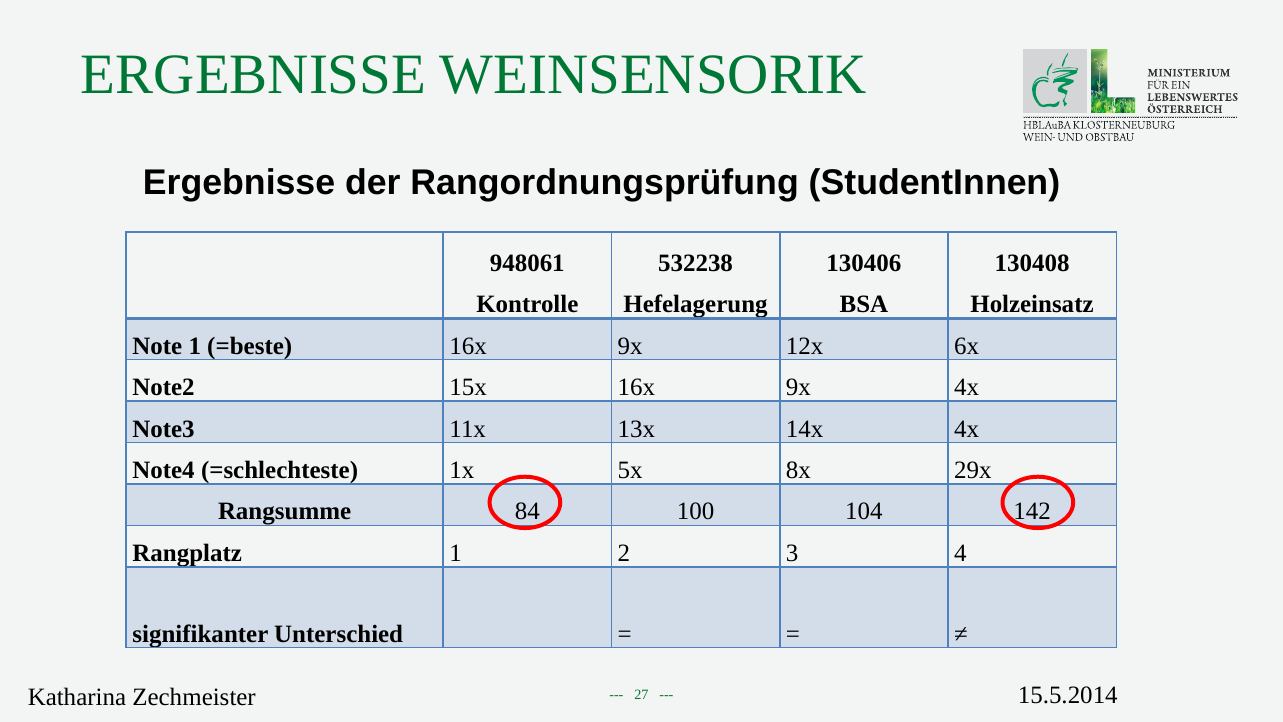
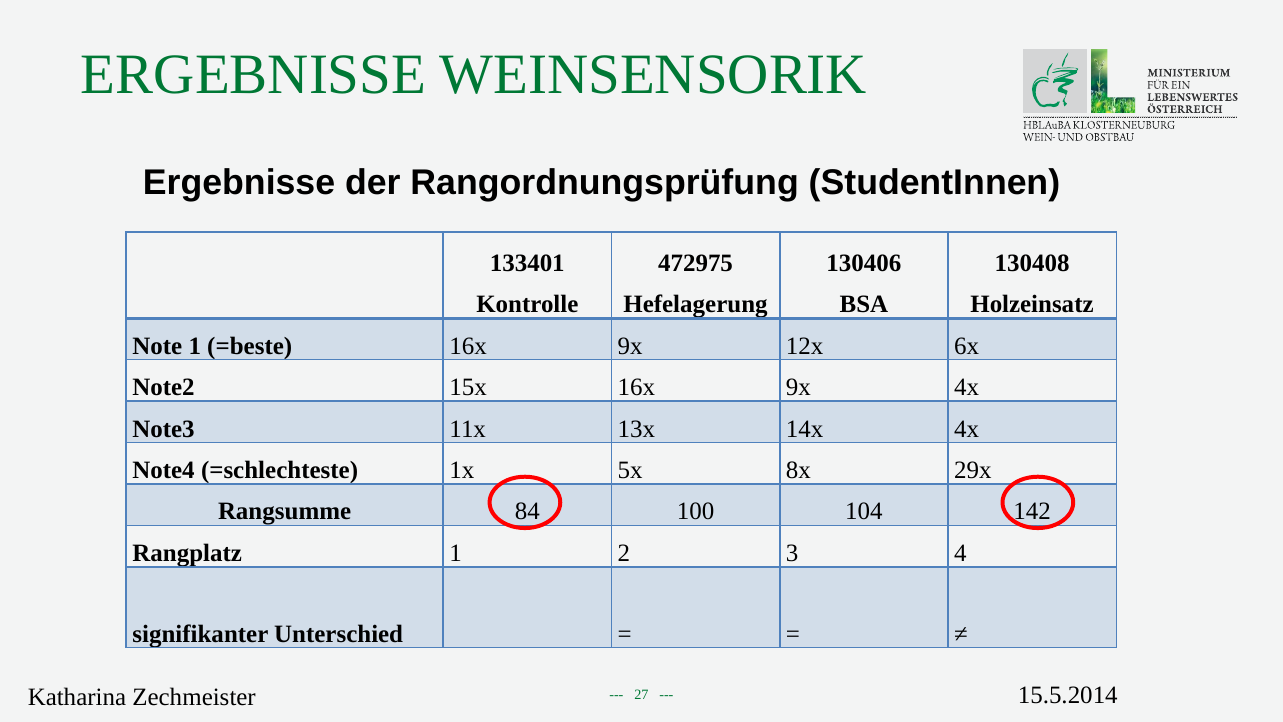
948061: 948061 -> 133401 (527, 263)
532238: 532238 -> 472975 (696, 263)
